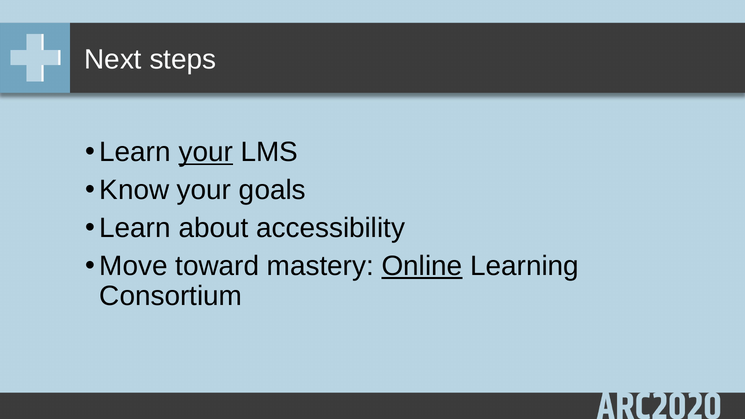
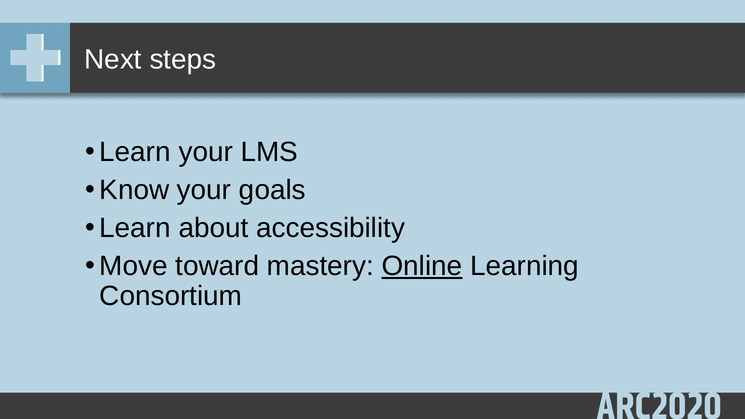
your underline: present -> none (206, 152)
